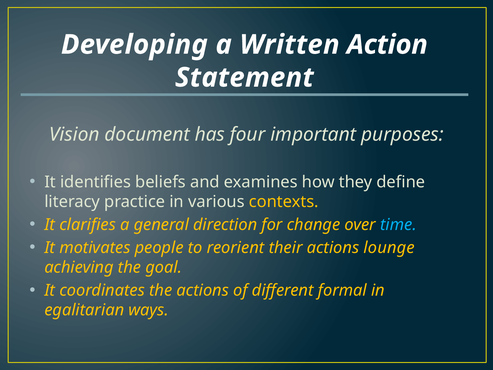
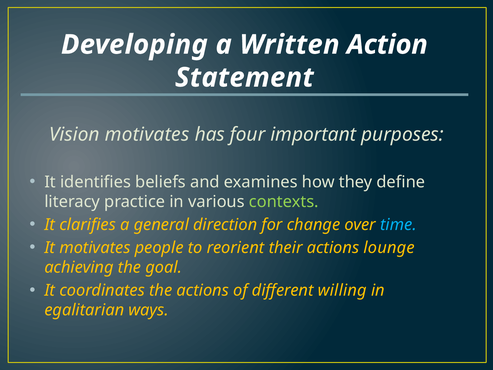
Vision document: document -> motivates (147, 134)
contexts colour: yellow -> light green (284, 202)
formal: formal -> willing (342, 290)
